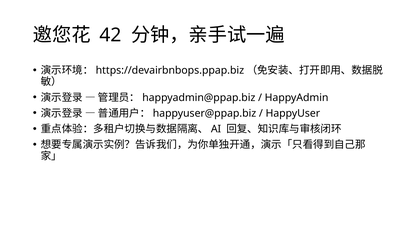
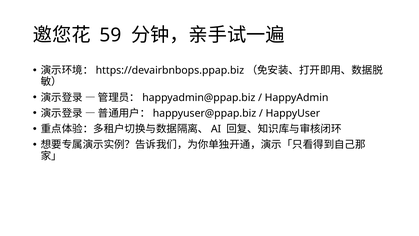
42: 42 -> 59 (110, 35)
